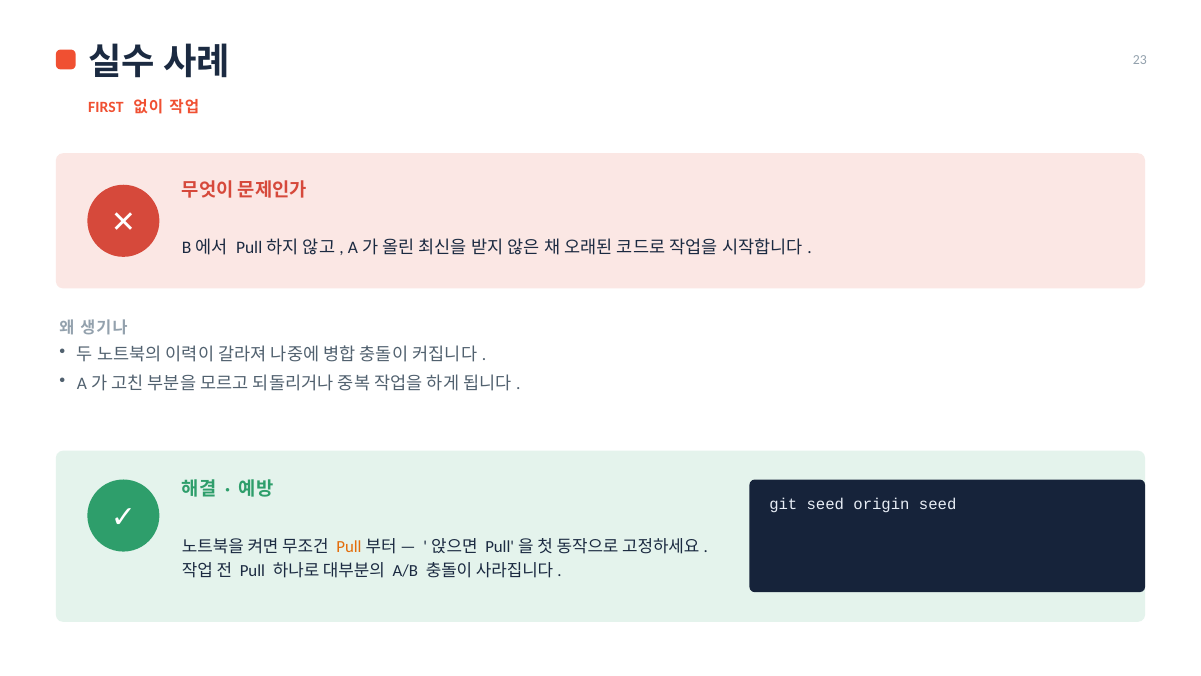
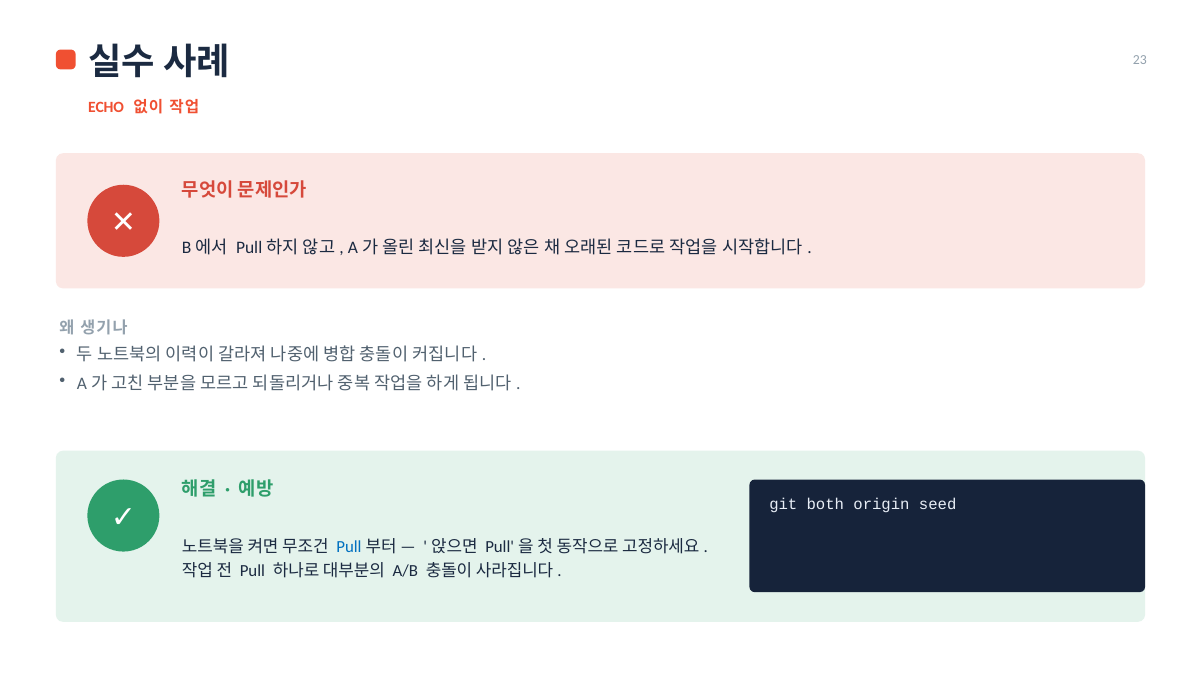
FIRST: FIRST -> ECHO (106, 107)
git seed: seed -> both (825, 504)
Pull colour: orange -> blue (349, 547)
